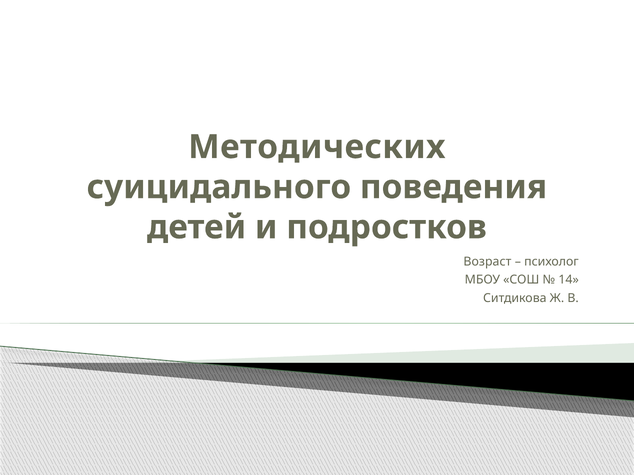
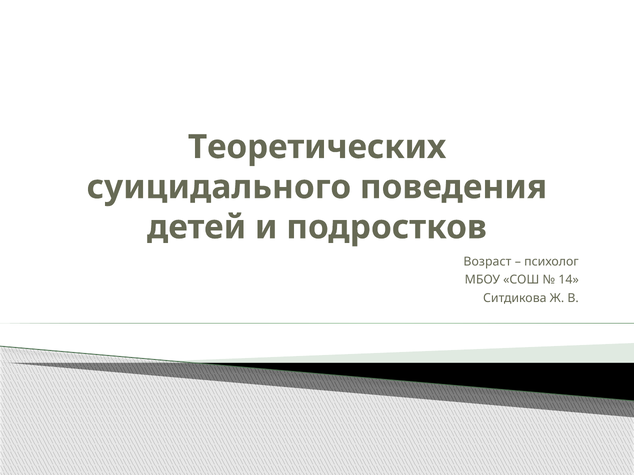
Методических: Методических -> Теоретических (317, 147)
